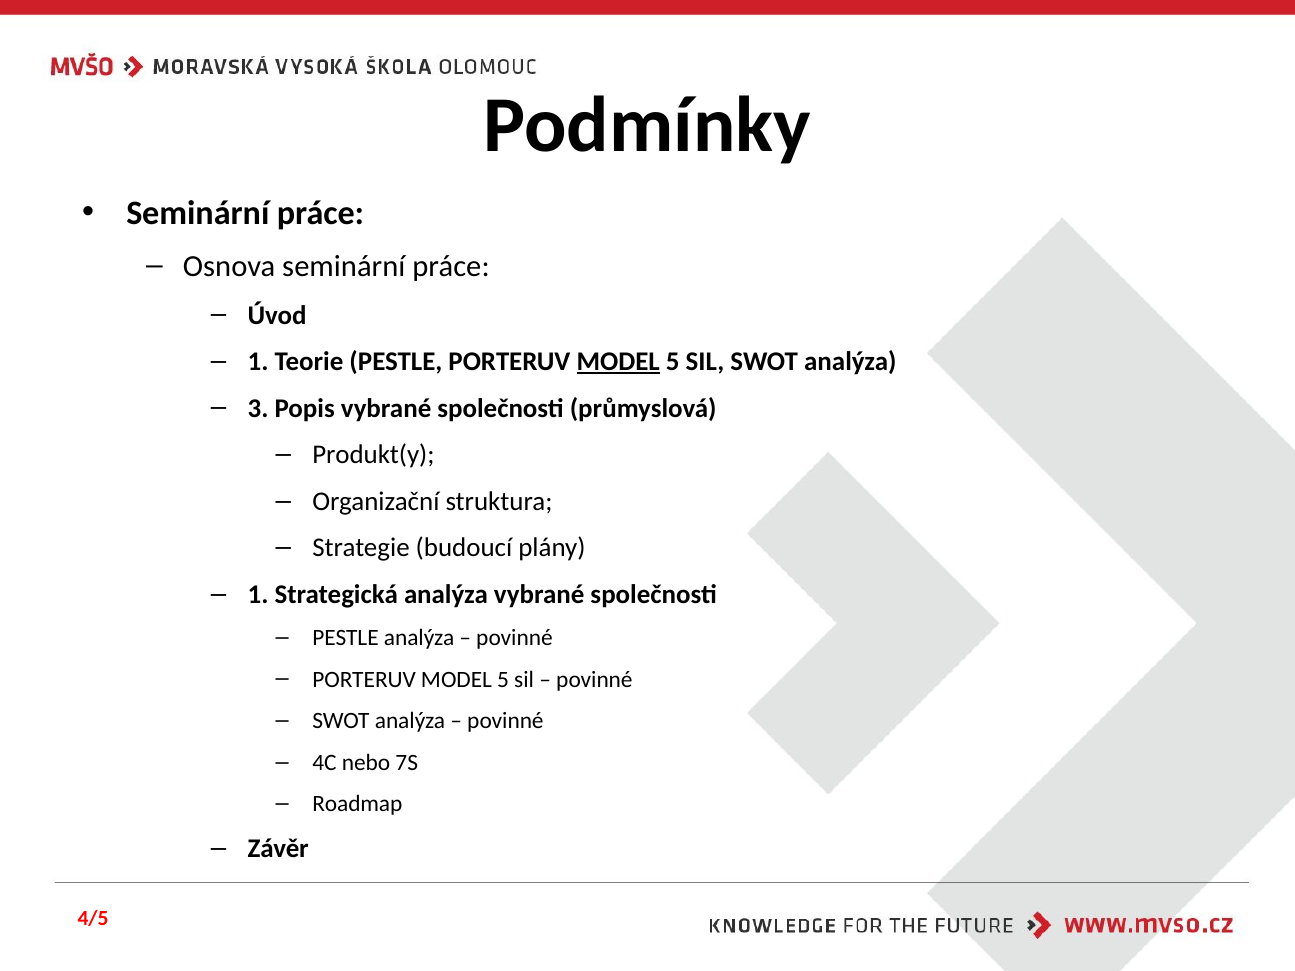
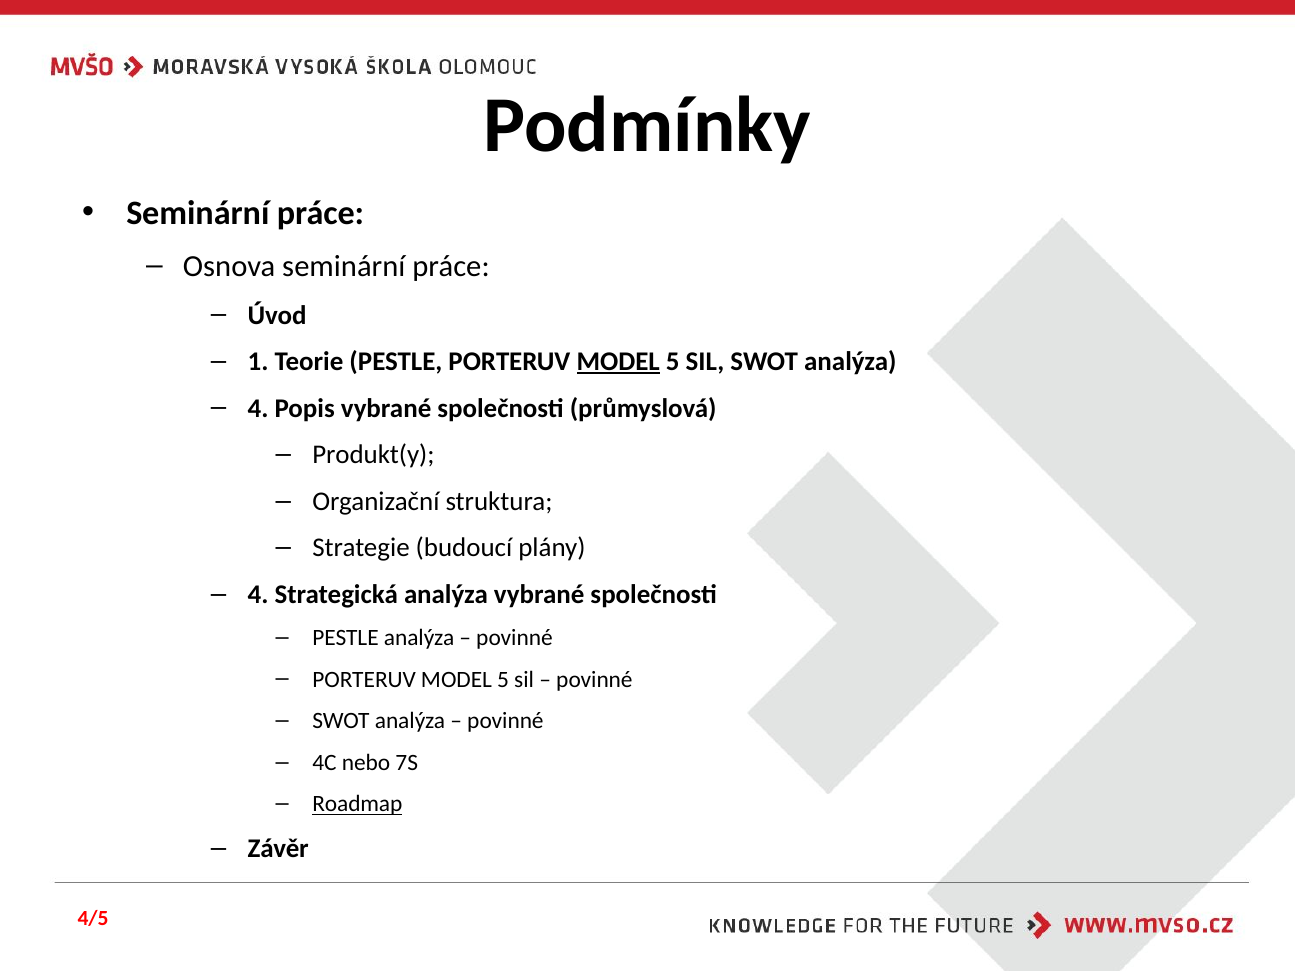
3: 3 -> 4 (258, 408)
1: 1 -> 4 (258, 595)
Roadmap underline: none -> present (357, 804)
